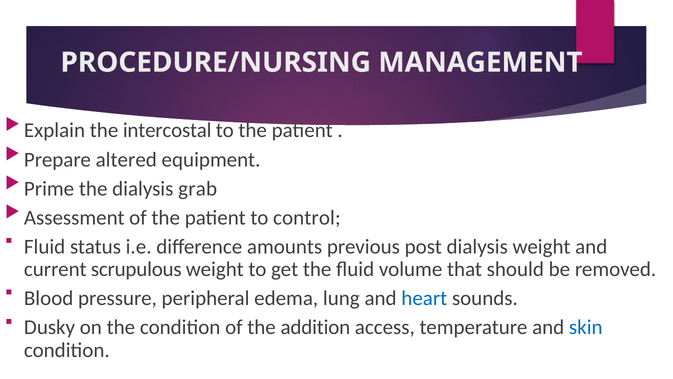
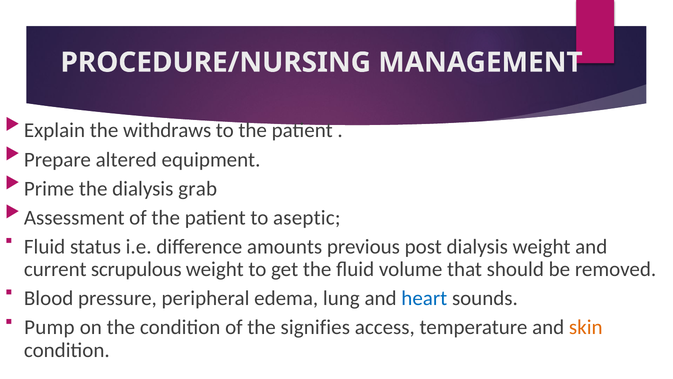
intercostal: intercostal -> withdraws (167, 130)
control: control -> aseptic (307, 217)
Dusky: Dusky -> Pump (49, 327)
addition: addition -> signifies (315, 327)
skin colour: blue -> orange (586, 327)
